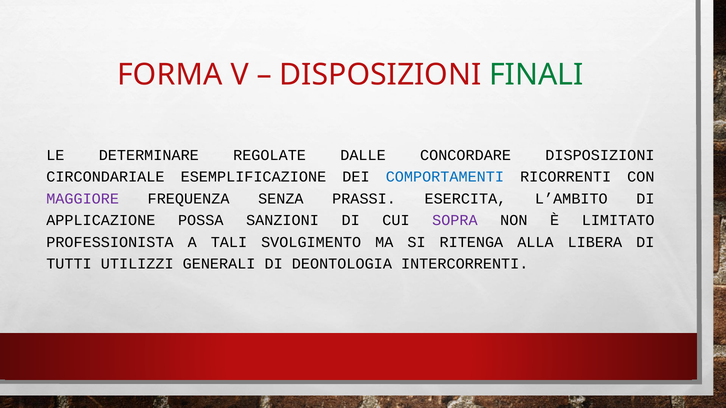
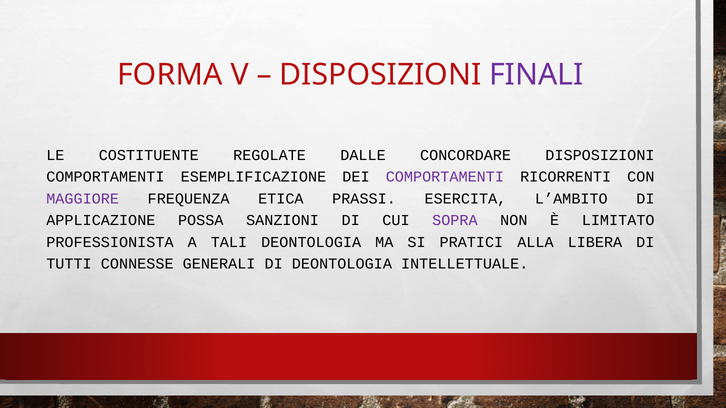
FINALI colour: green -> purple (536, 75)
DETERMINARE: DETERMINARE -> COSTITUENTE (149, 155)
CIRCONDARIALE: CIRCONDARIALE -> COMPORTAMENTI (105, 177)
COMPORTAMENTI colour: blue -> purple (445, 177)
SENZA: SENZA -> ETICA (281, 199)
TALI SVOLGIMENTO: SVOLGIMENTO -> DEONTOLOGIA (311, 242)
RITENGA: RITENGA -> PRATICI (471, 242)
UTILIZZI: UTILIZZI -> CONNESSE (137, 264)
INTERCORRENTI: INTERCORRENTI -> INTELLETTUALE (465, 264)
